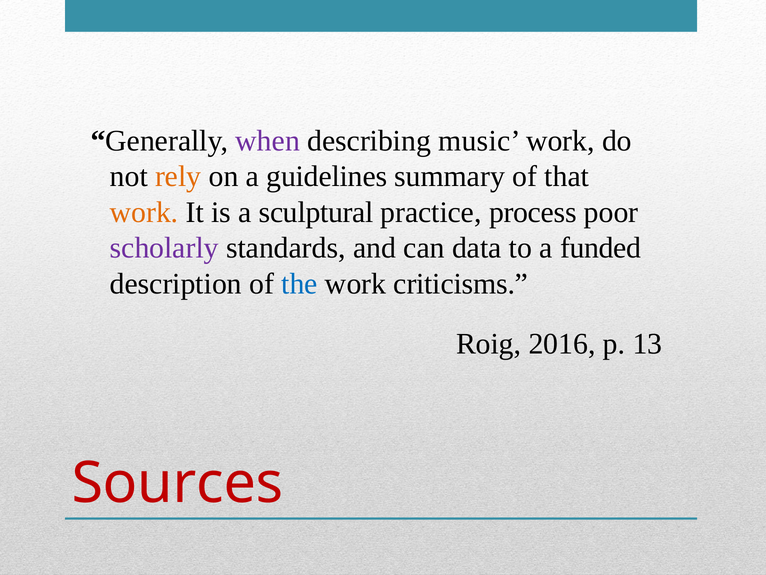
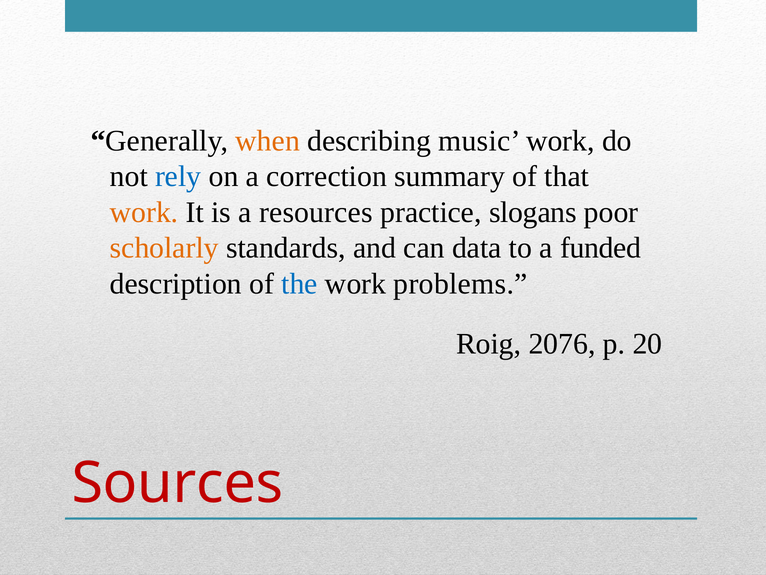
when colour: purple -> orange (268, 141)
rely colour: orange -> blue (178, 176)
guidelines: guidelines -> correction (327, 176)
sculptural: sculptural -> resources (316, 212)
process: process -> slogans (533, 212)
scholarly colour: purple -> orange (164, 248)
criticisms: criticisms -> problems (461, 283)
2016: 2016 -> 2076 (562, 343)
13: 13 -> 20 (648, 343)
